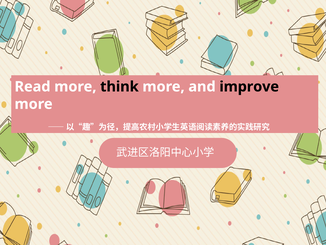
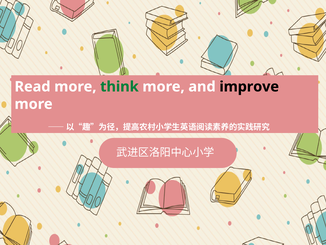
think colour: black -> green (119, 86)
